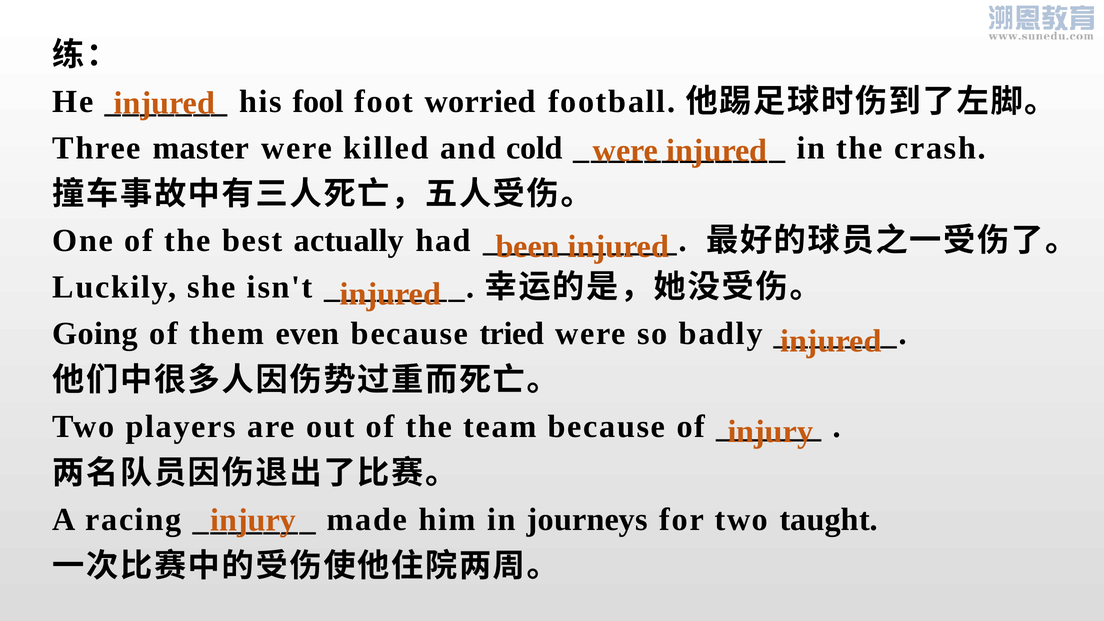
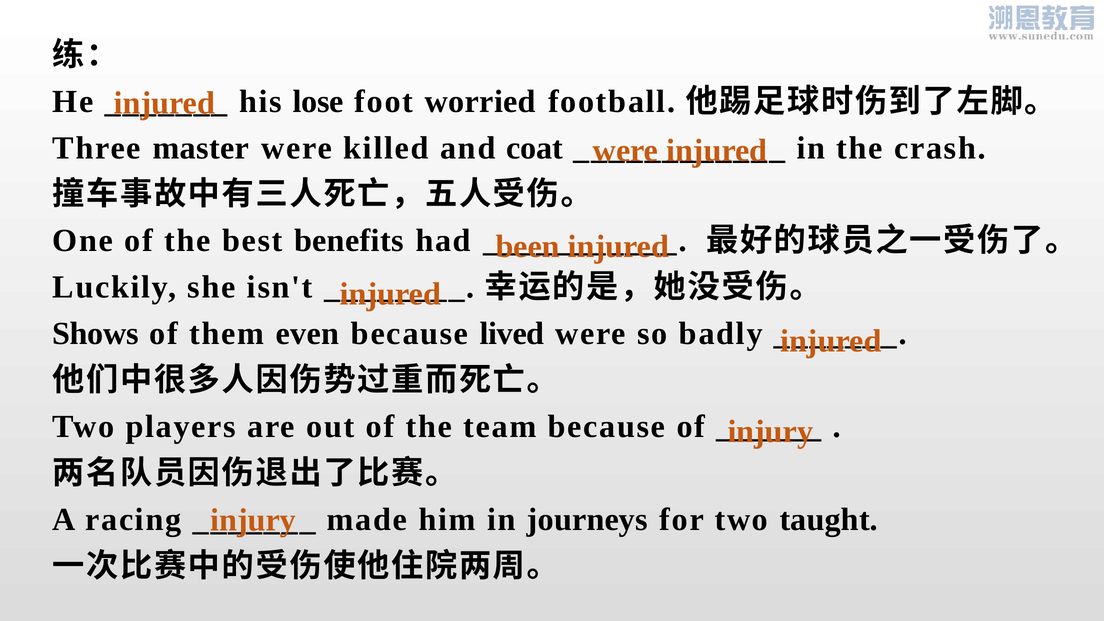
fool: fool -> lose (318, 101)
cold: cold -> coat (535, 148)
actually: actually -> benefits (349, 241)
Going: Going -> Shows (95, 334)
tried: tried -> lived (512, 334)
